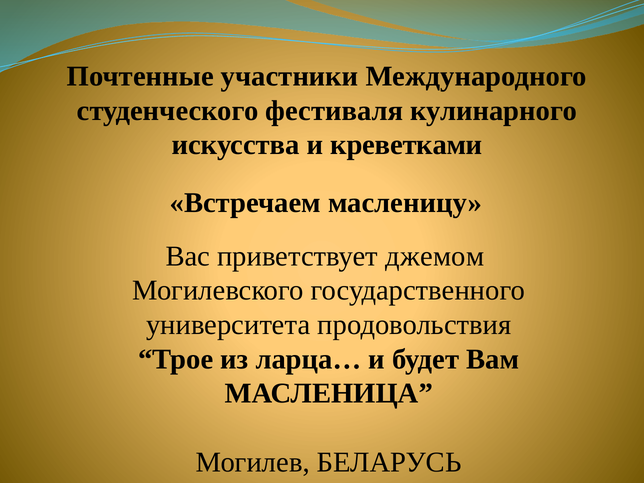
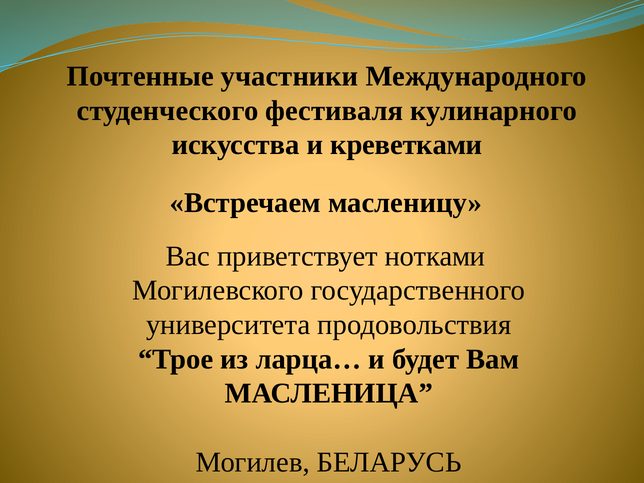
джемом: джемом -> нотками (435, 256)
